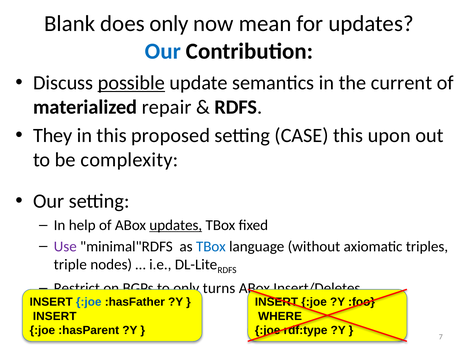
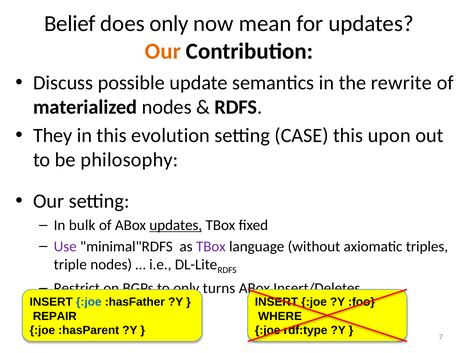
Blank: Blank -> Belief (70, 24)
Our colour: blue -> orange (163, 51)
possible underline: present -> none (131, 83)
current: current -> rewrite (401, 83)
materialized repair: repair -> nodes (167, 107)
proposed: proposed -> evolution (171, 136)
complexity: complexity -> philosophy (129, 160)
help: help -> bulk (82, 225)
TBox colour: blue -> purple (211, 247)
INSERT: INSERT -> REPAIR (55, 316)
